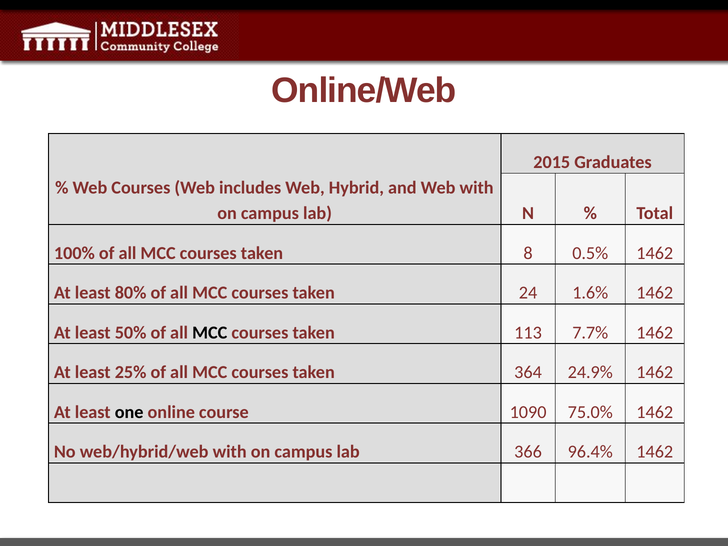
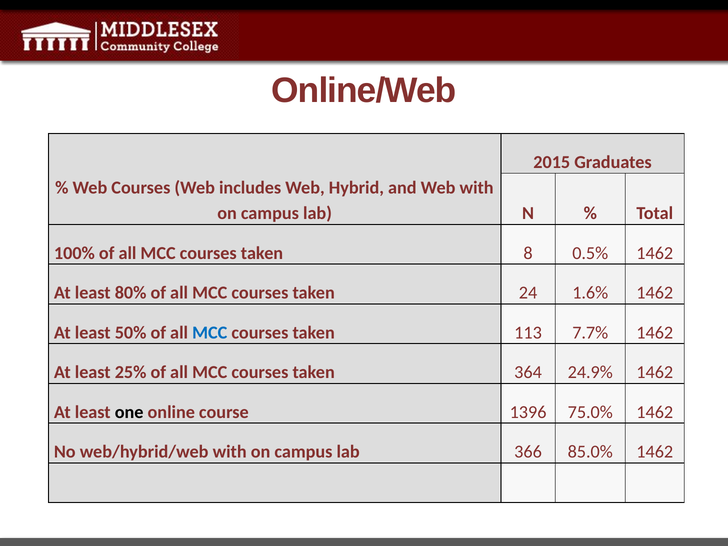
MCC colour: black -> blue (210, 333)
1090: 1090 -> 1396 (528, 412)
96.4%: 96.4% -> 85.0% (590, 452)
